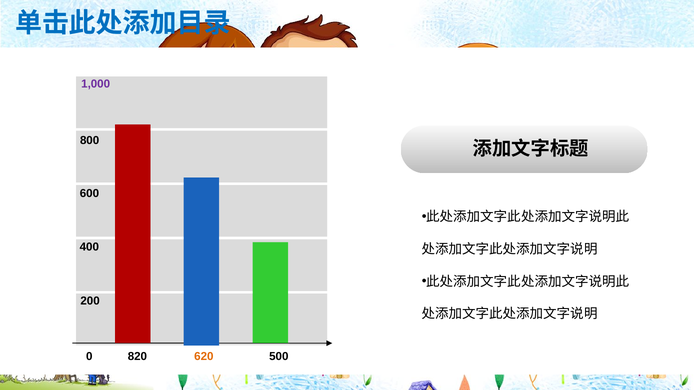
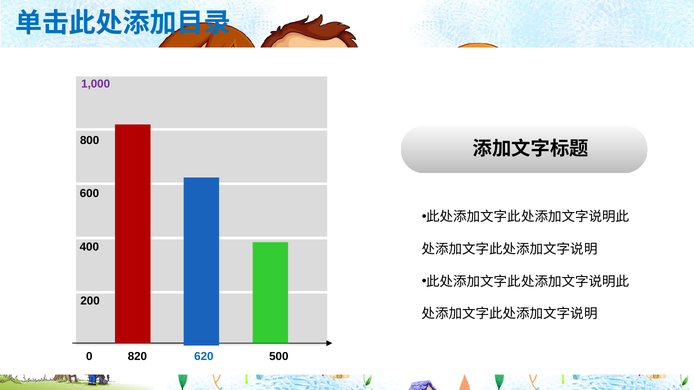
620 colour: orange -> blue (204, 357)
